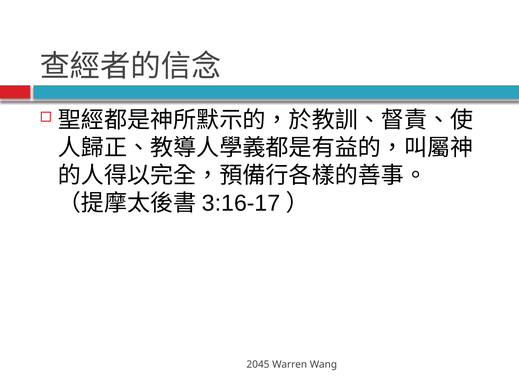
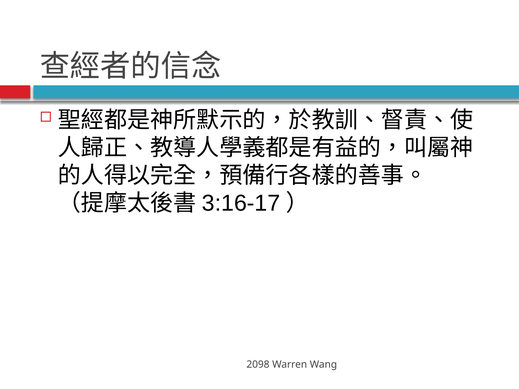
2045: 2045 -> 2098 (258, 365)
